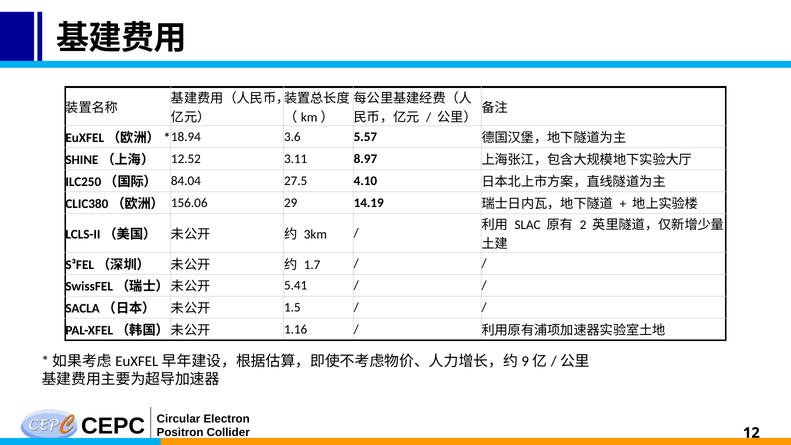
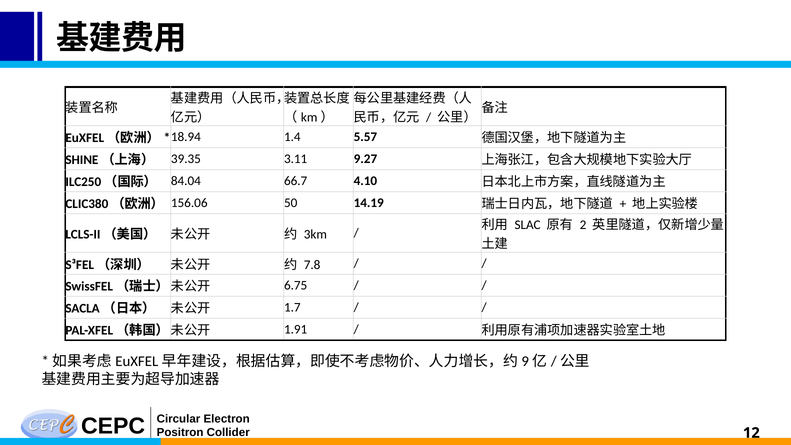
3.6: 3.6 -> 1.4 (292, 137)
12.52: 12.52 -> 39.35 (186, 159)
8.97: 8.97 -> 9.27 (365, 159)
27.5: 27.5 -> 66.7 (296, 181)
29: 29 -> 50 (291, 203)
1.7: 1.7 -> 7.8 (312, 265)
5.41: 5.41 -> 6.75 (296, 285)
1.5: 1.5 -> 1.7 (292, 307)
1.16: 1.16 -> 1.91 (296, 329)
